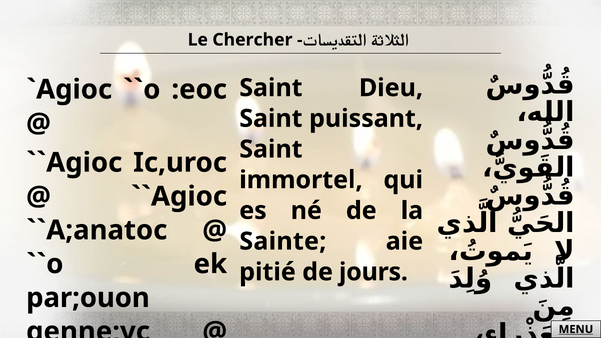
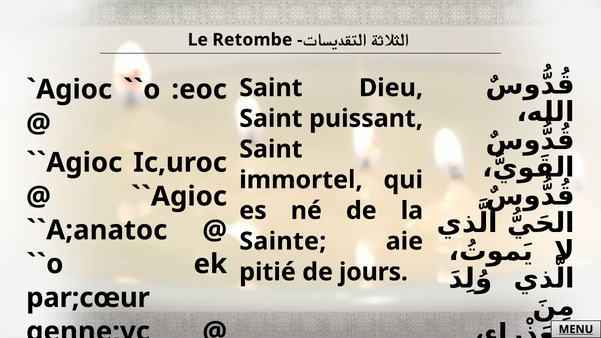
Chercher: Chercher -> Retombe (252, 40)
par;ouon: par;ouon -> par;cœur (88, 298)
